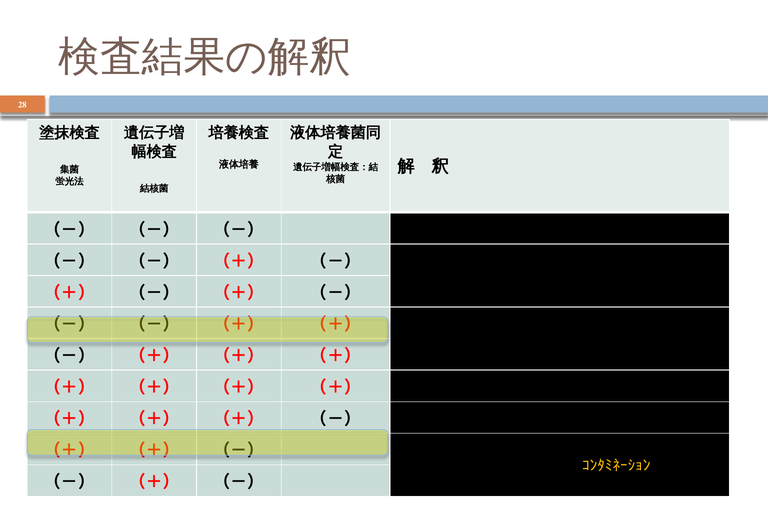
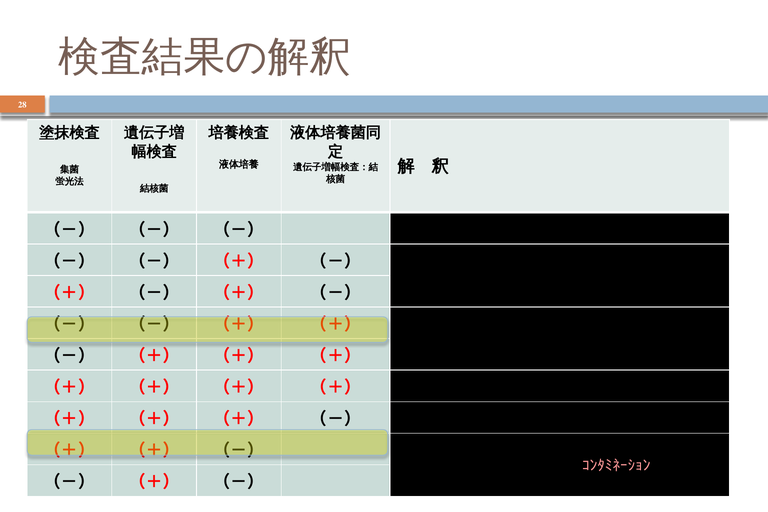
ｺﾝﾀﾐﾈｰｼｮﾝ colour: yellow -> pink (616, 466)
